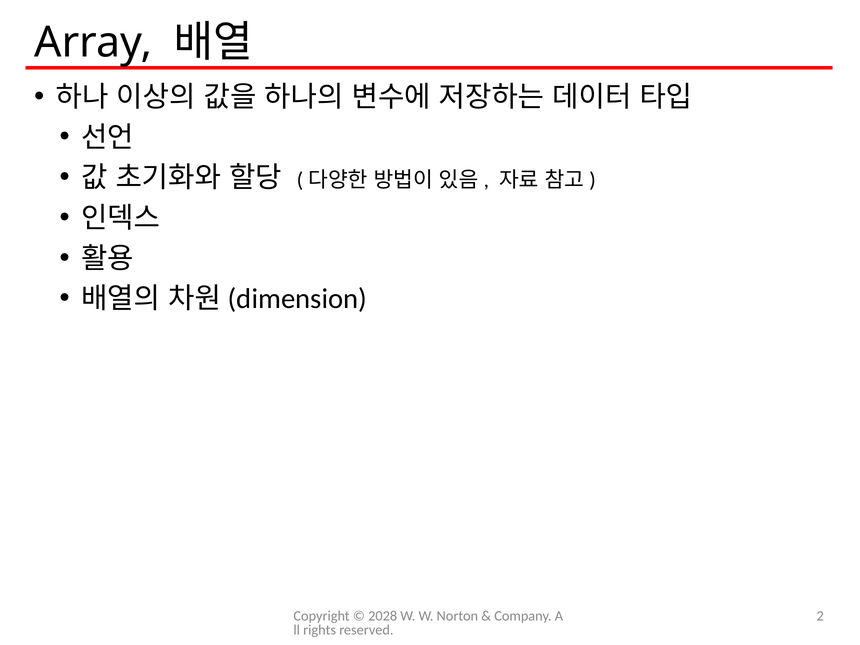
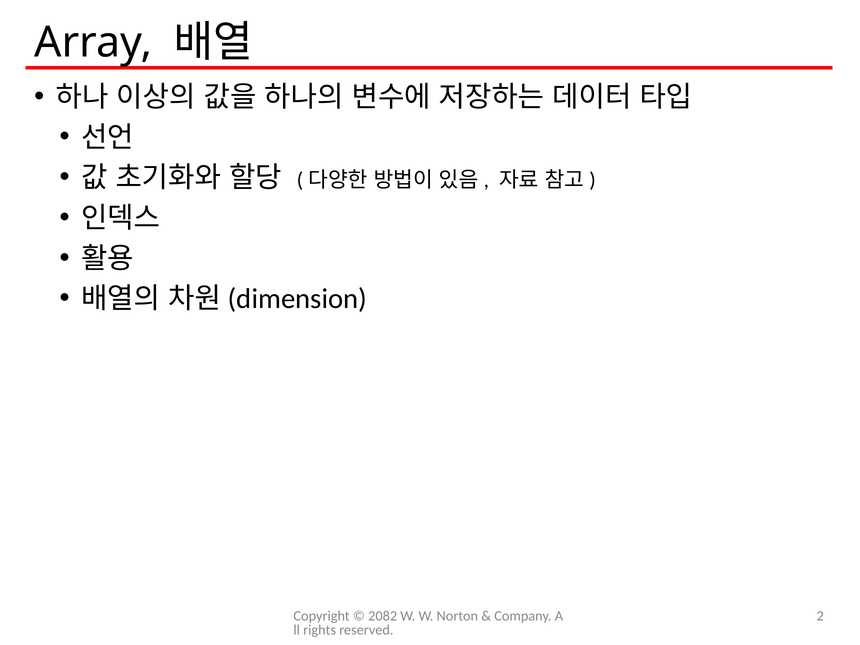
2028: 2028 -> 2082 (383, 616)
